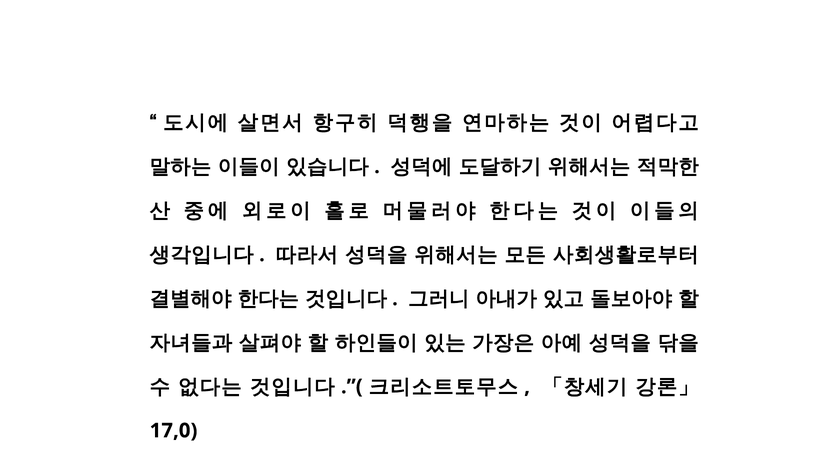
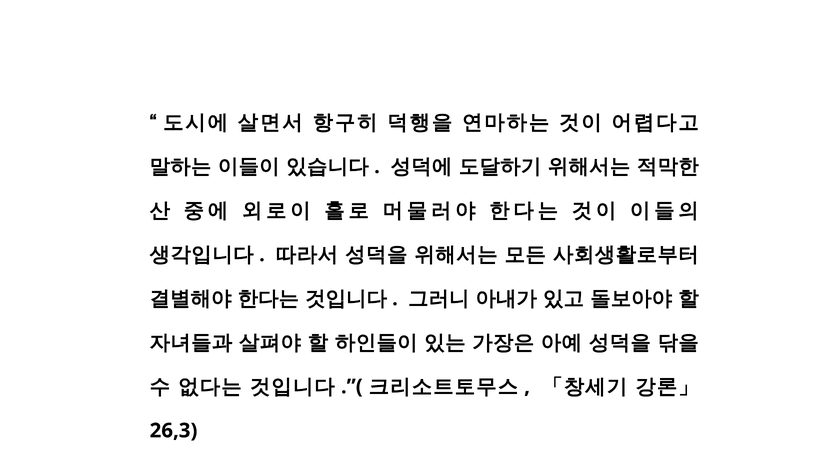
17,0: 17,0 -> 26,3 (174, 431)
